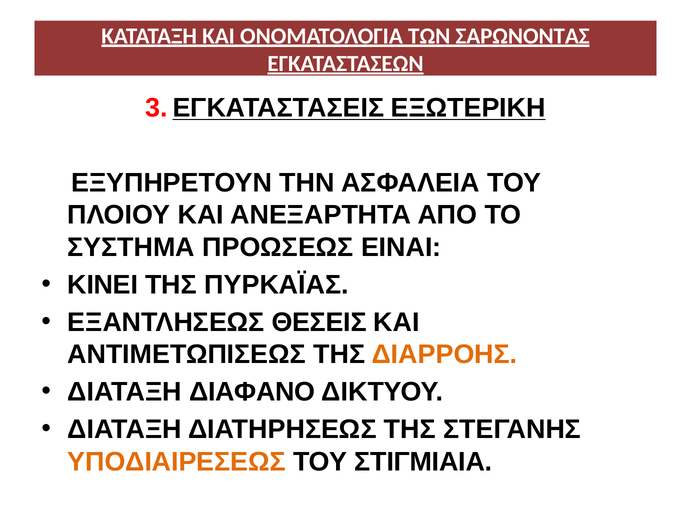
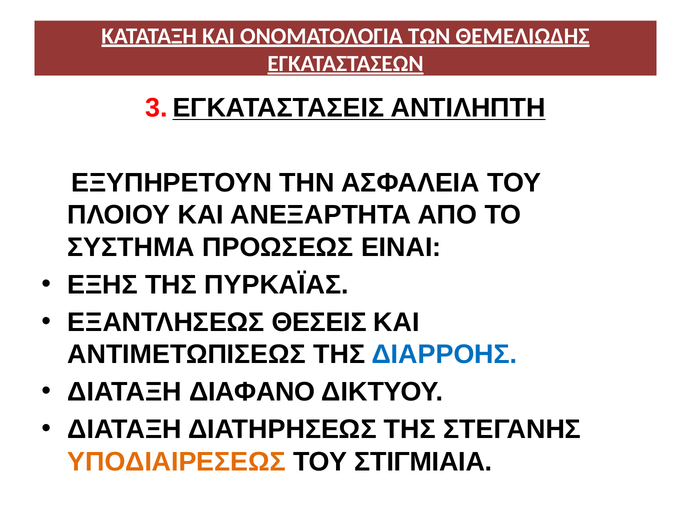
ΣΑΡΩΝΟΝΤΑΣ: ΣΑΡΩΝΟΝΤΑΣ -> ΘΕΜΕΛΙΩΔΗΣ (522, 36)
ΕΞΩΤΕΡΙΚΗ: ΕΞΩΤΕΡΙΚΗ -> ΑΝΤΙΛΗΠΤΗ (468, 108)
ΚΙΝΕΙ: ΚΙΝΕΙ -> ΕΞΗΣ (103, 285)
ΔΙΑΡΡΟΗΣ colour: orange -> blue (445, 355)
